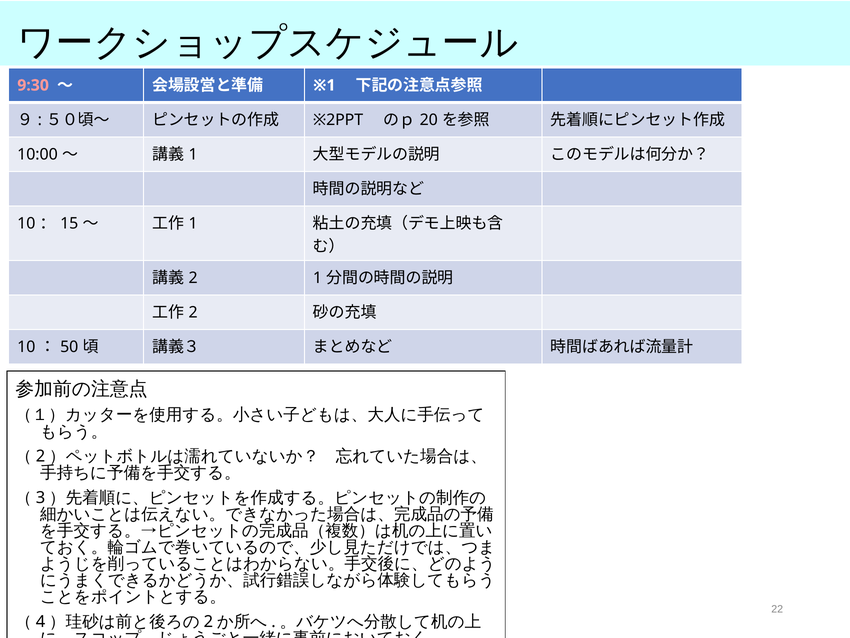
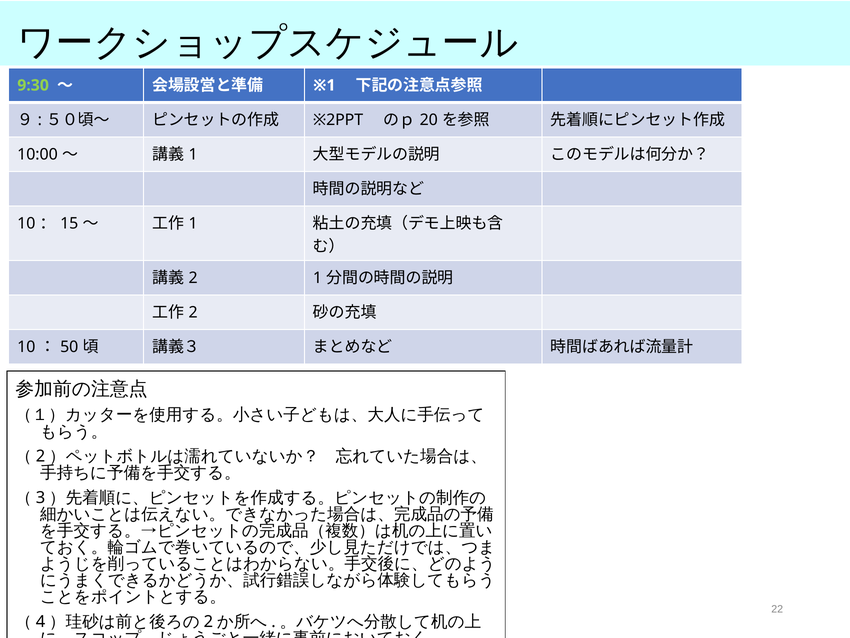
9:30 colour: pink -> light green (33, 85)
